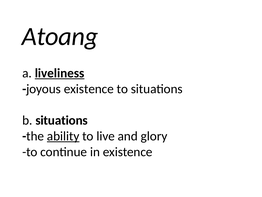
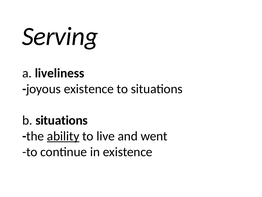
Atoang: Atoang -> Serving (60, 36)
liveliness underline: present -> none (60, 73)
glory: glory -> went (154, 136)
